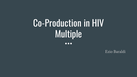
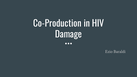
Multiple: Multiple -> Damage (68, 35)
